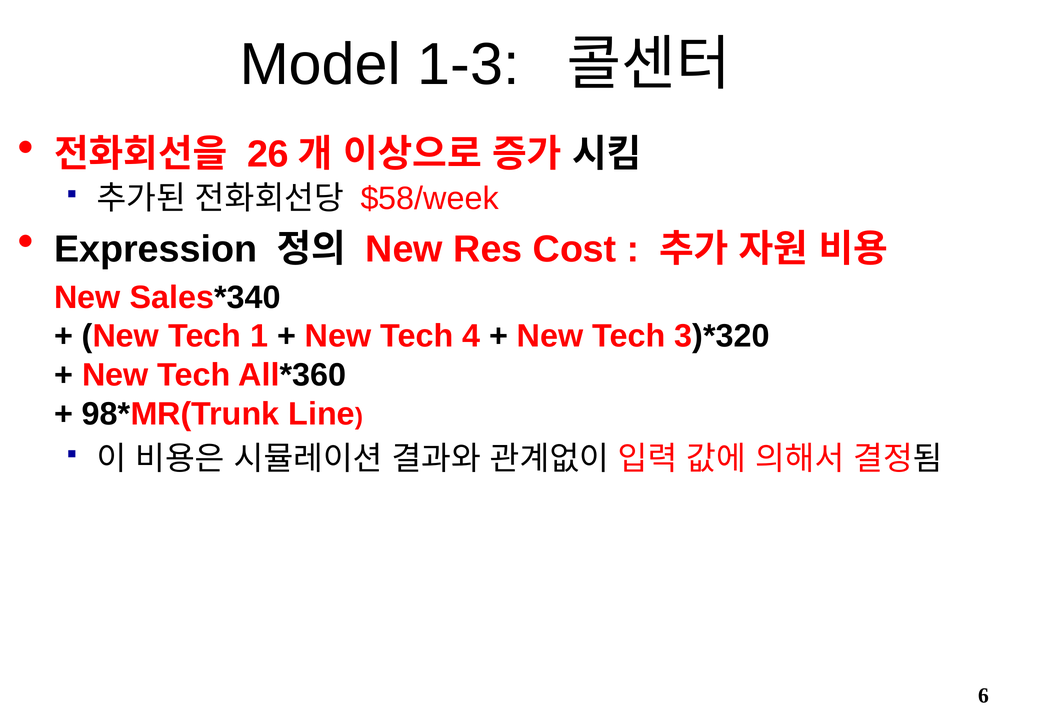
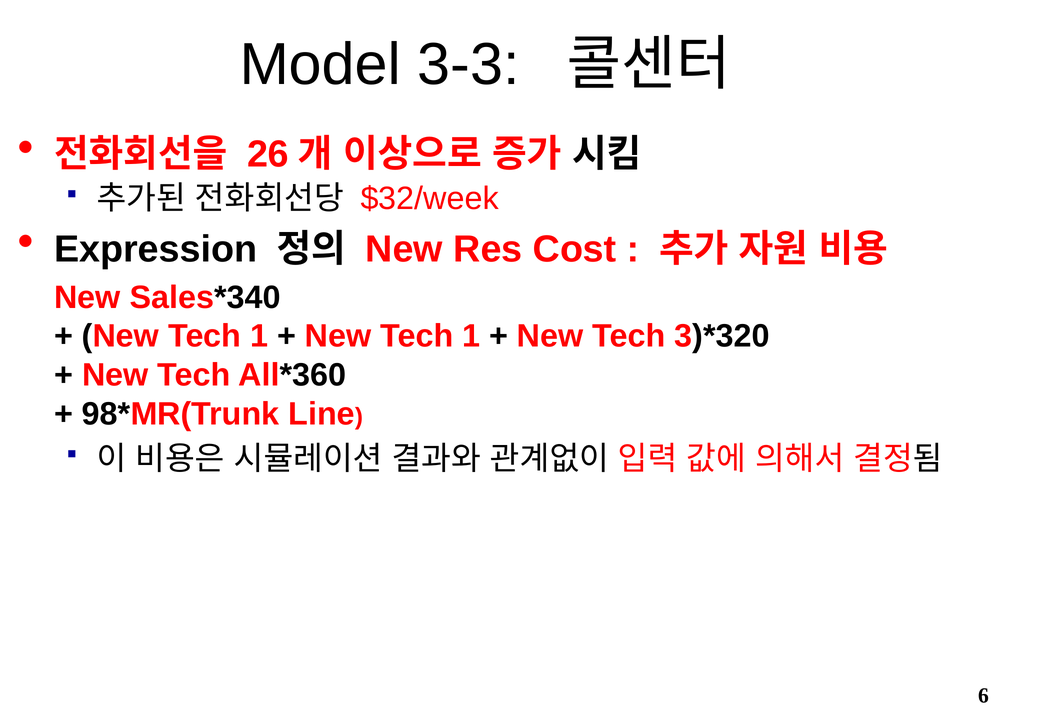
1-3: 1-3 -> 3-3 (468, 65)
$58/week: $58/week -> $32/week (430, 199)
4: 4 -> 1 (471, 336)
